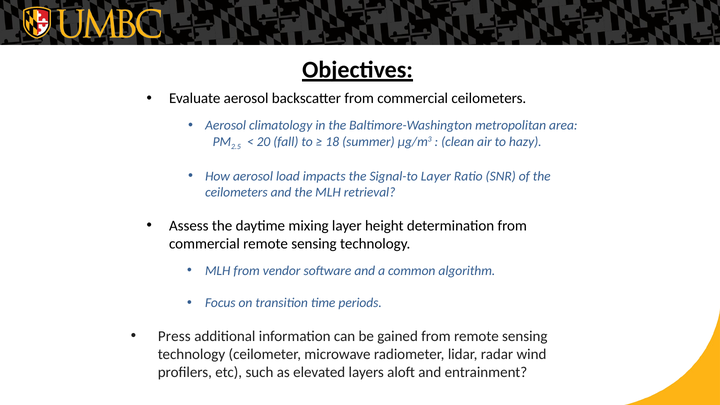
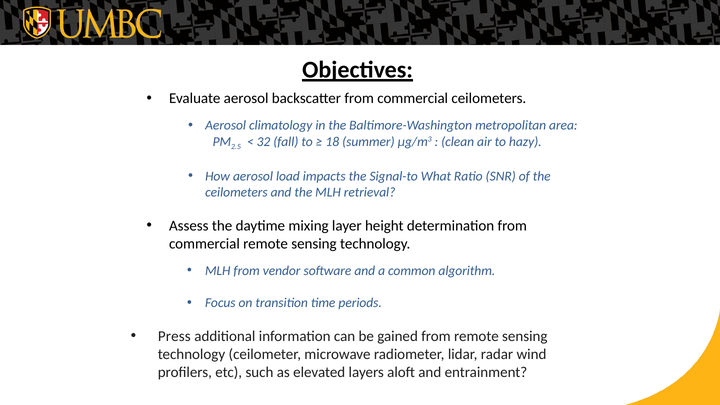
20: 20 -> 32 (263, 142)
Signal-to Layer: Layer -> What (436, 176)
